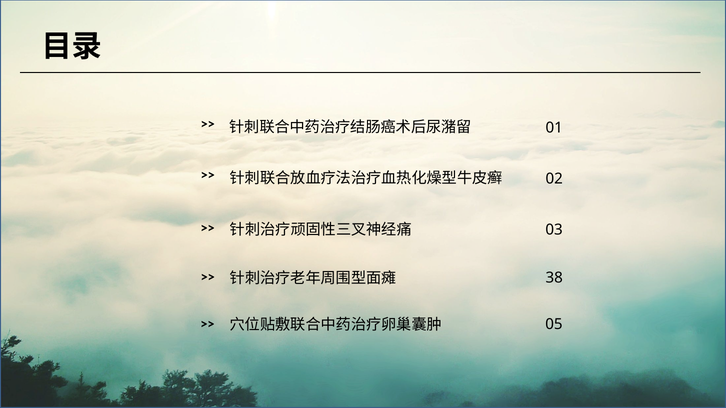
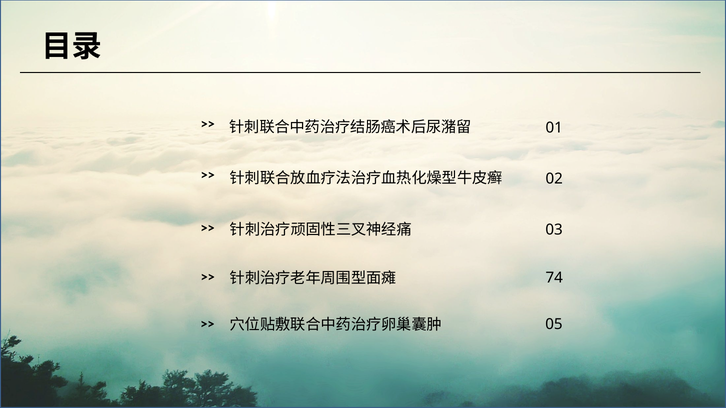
38: 38 -> 74 (554, 278)
